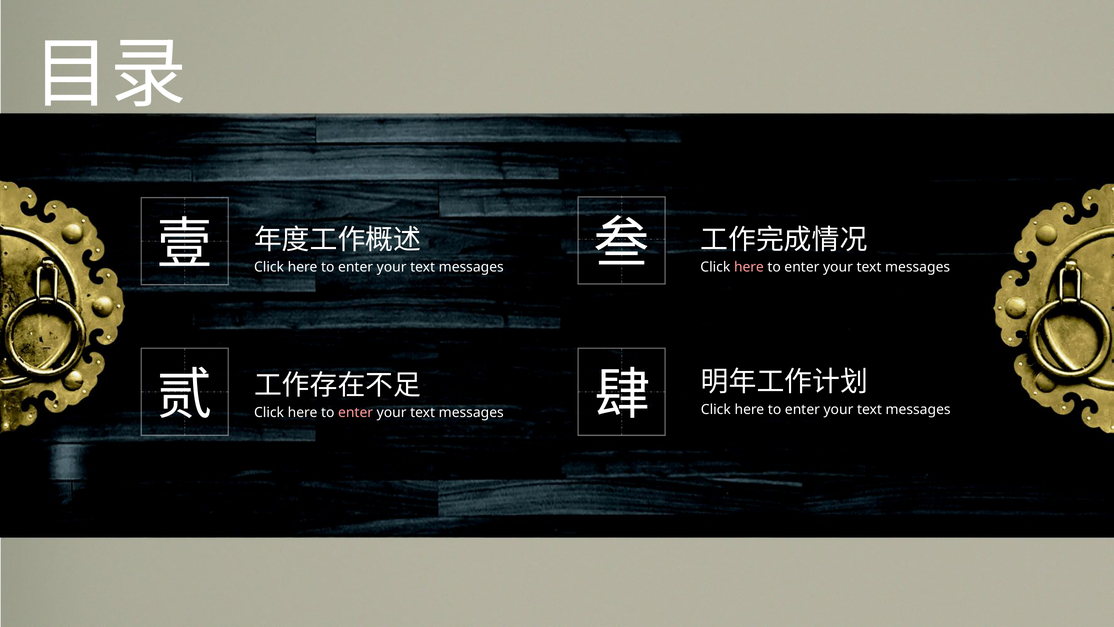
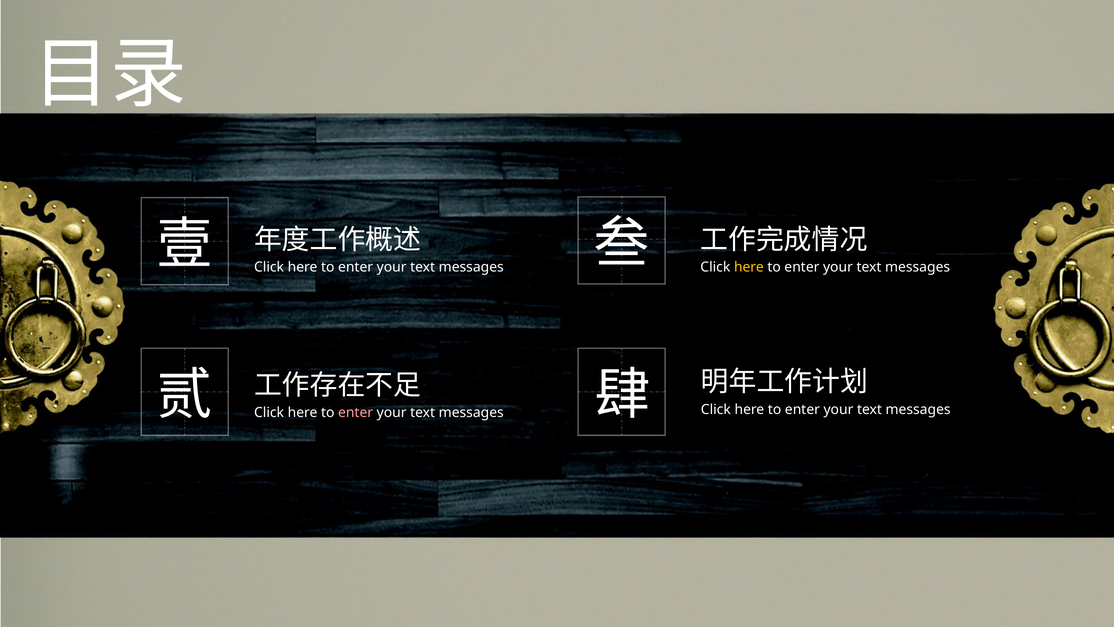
here colour: pink -> yellow (749, 267)
